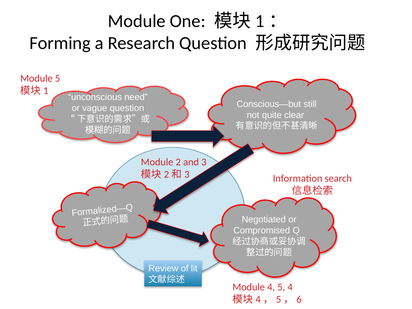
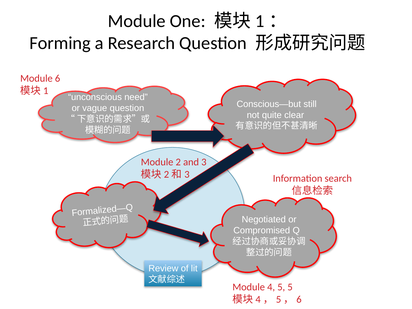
Module 5: 5 -> 6 (58, 78)
5 4: 4 -> 5 (290, 287)
